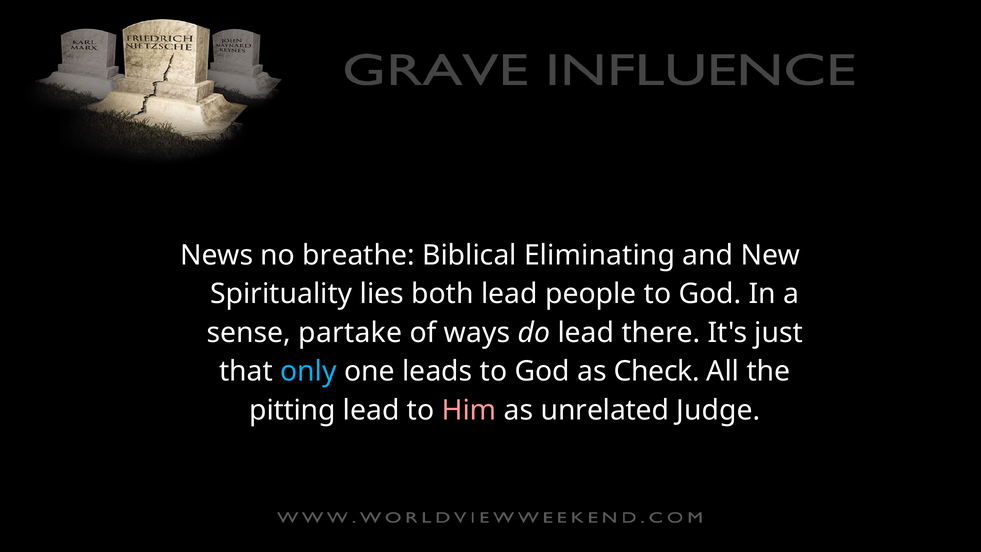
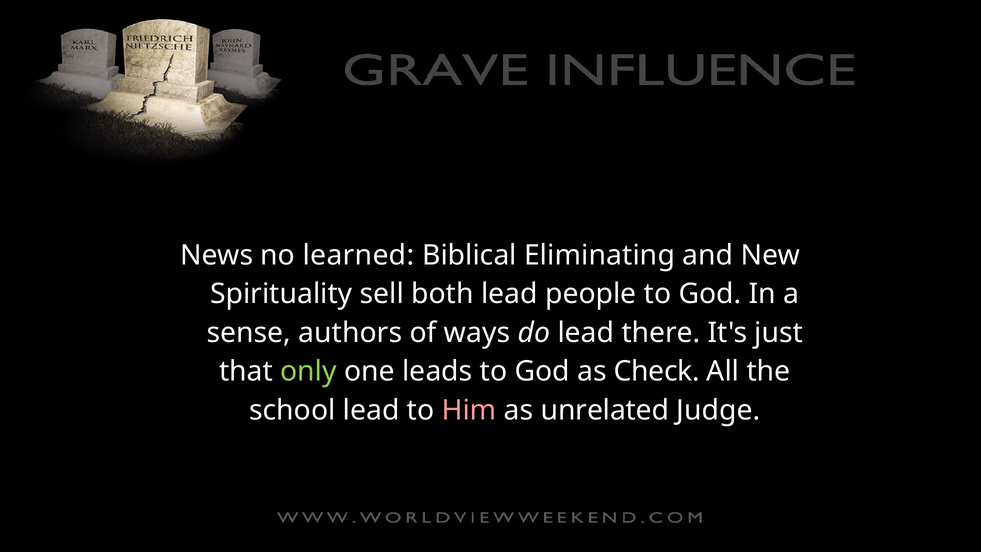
breathe: breathe -> learned (358, 255)
lies: lies -> sell (382, 294)
partake: partake -> authors (350, 333)
only colour: light blue -> light green (309, 371)
pitting: pitting -> school (292, 410)
